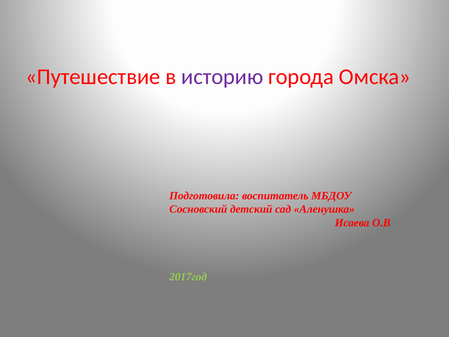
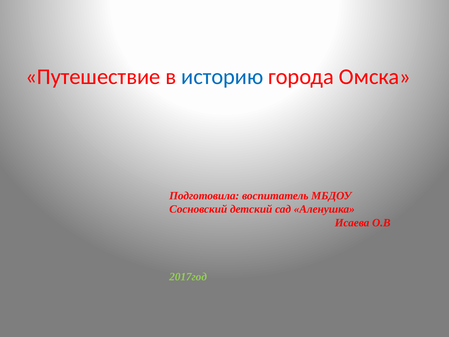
историю colour: purple -> blue (222, 77)
